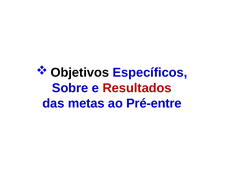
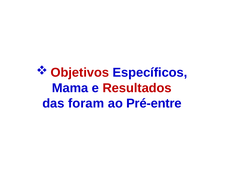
Objetivos colour: black -> red (80, 73)
Sobre: Sobre -> Mama (70, 88)
metas: metas -> foram (86, 103)
